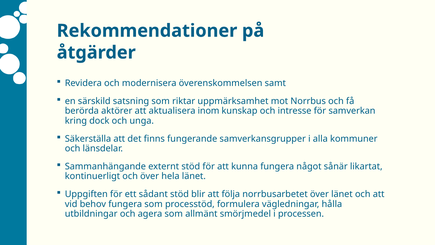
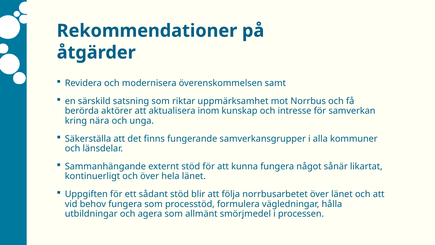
dock: dock -> nära (99, 121)
